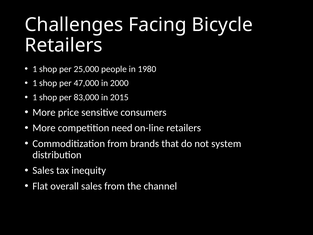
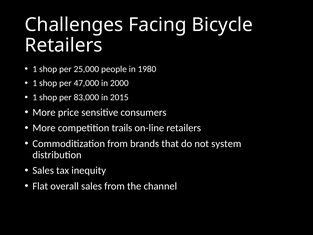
need: need -> trails (122, 128)
